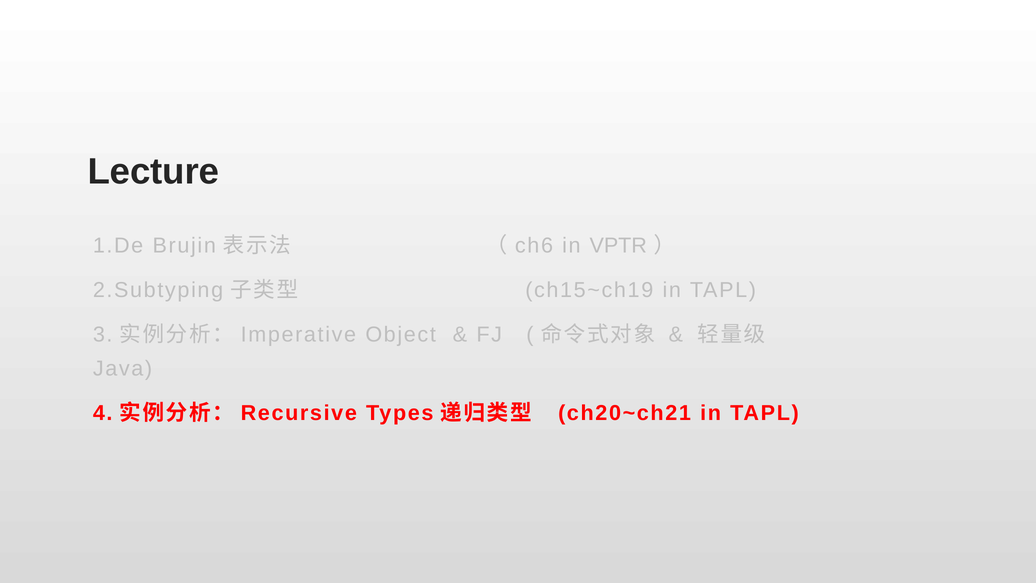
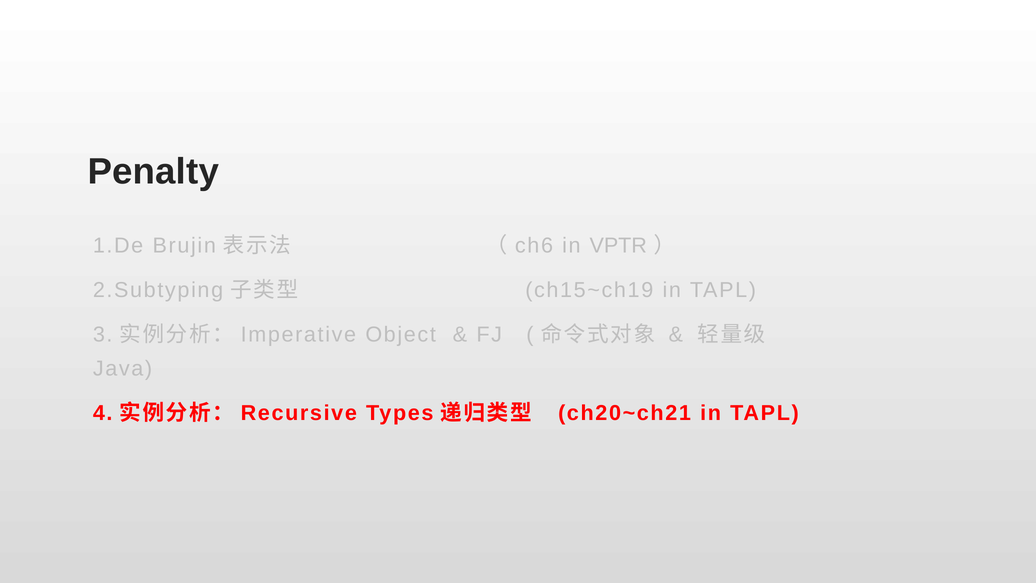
Lecture: Lecture -> Penalty (153, 172)
